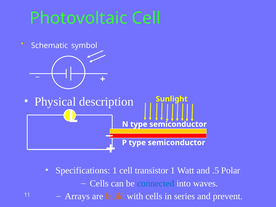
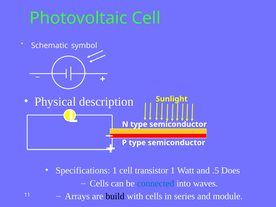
Polar: Polar -> Does (231, 171)
build colour: orange -> black (115, 196)
prevent: prevent -> module (228, 196)
